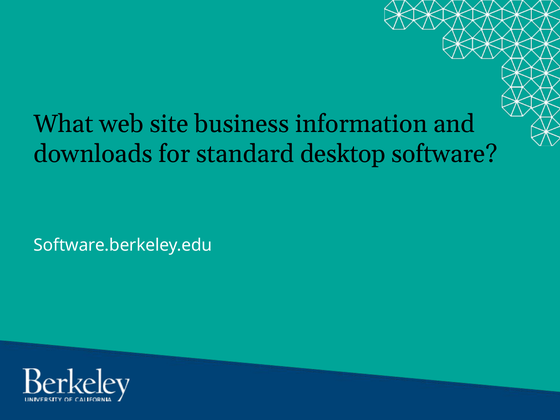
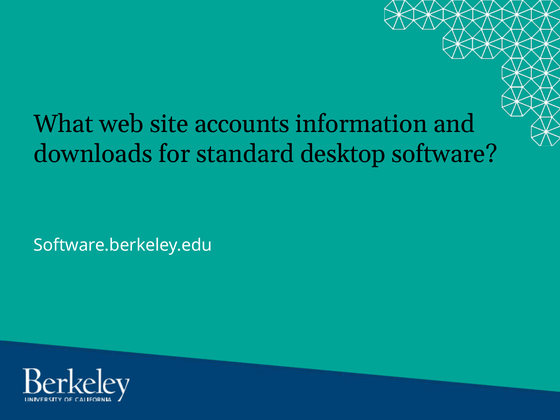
business: business -> accounts (242, 124)
